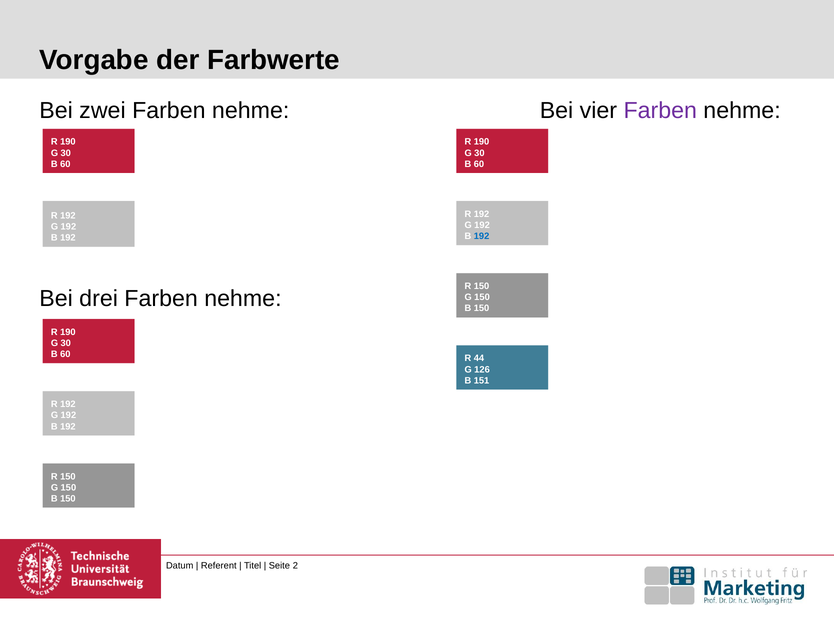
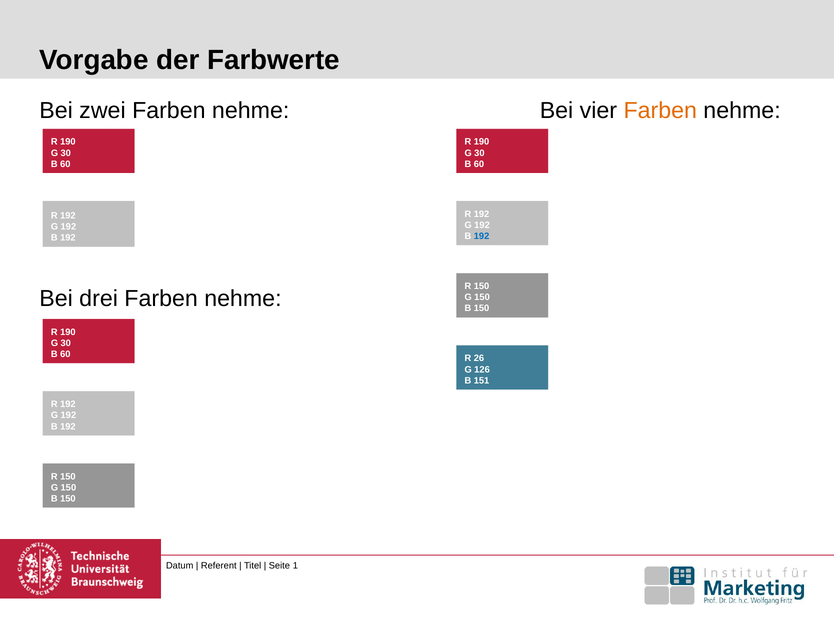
Farben colour: purple -> orange (660, 111)
44: 44 -> 26 (479, 359)
2: 2 -> 1 (295, 566)
